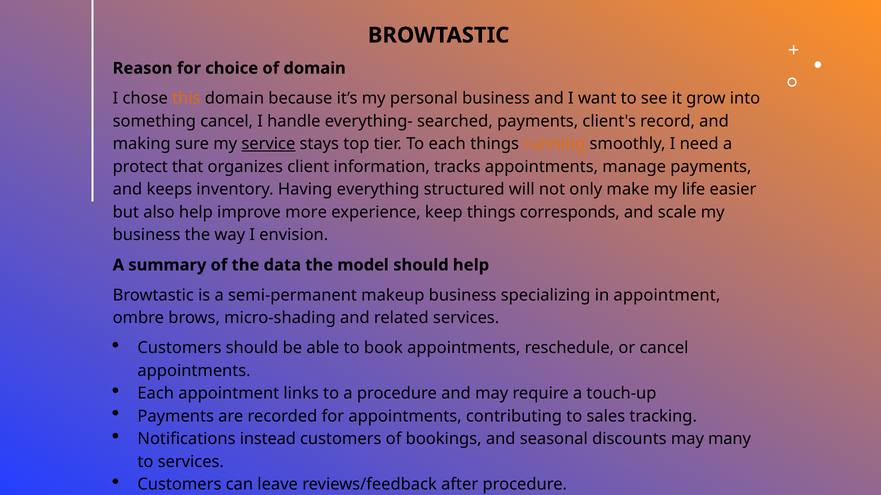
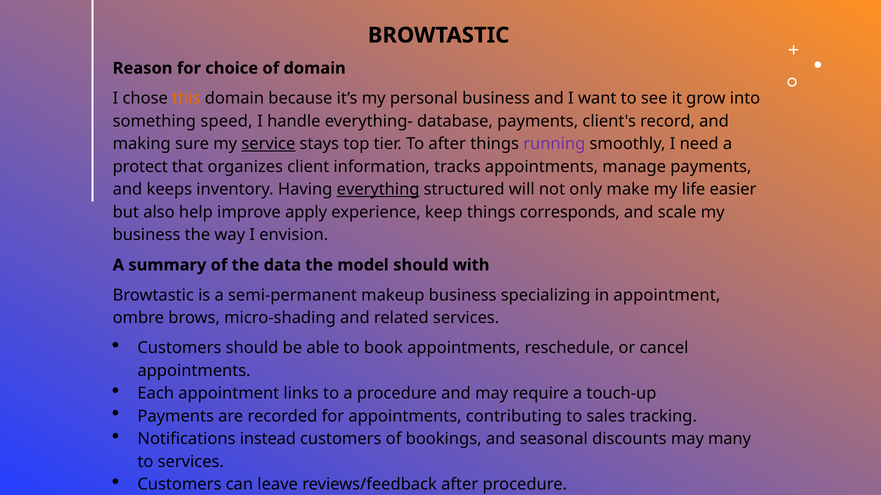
something cancel: cancel -> speed (227, 121)
searched: searched -> database (455, 121)
To each: each -> after (447, 144)
running colour: orange -> purple (554, 144)
everything underline: none -> present (378, 190)
more: more -> apply (306, 212)
should help: help -> with (471, 265)
